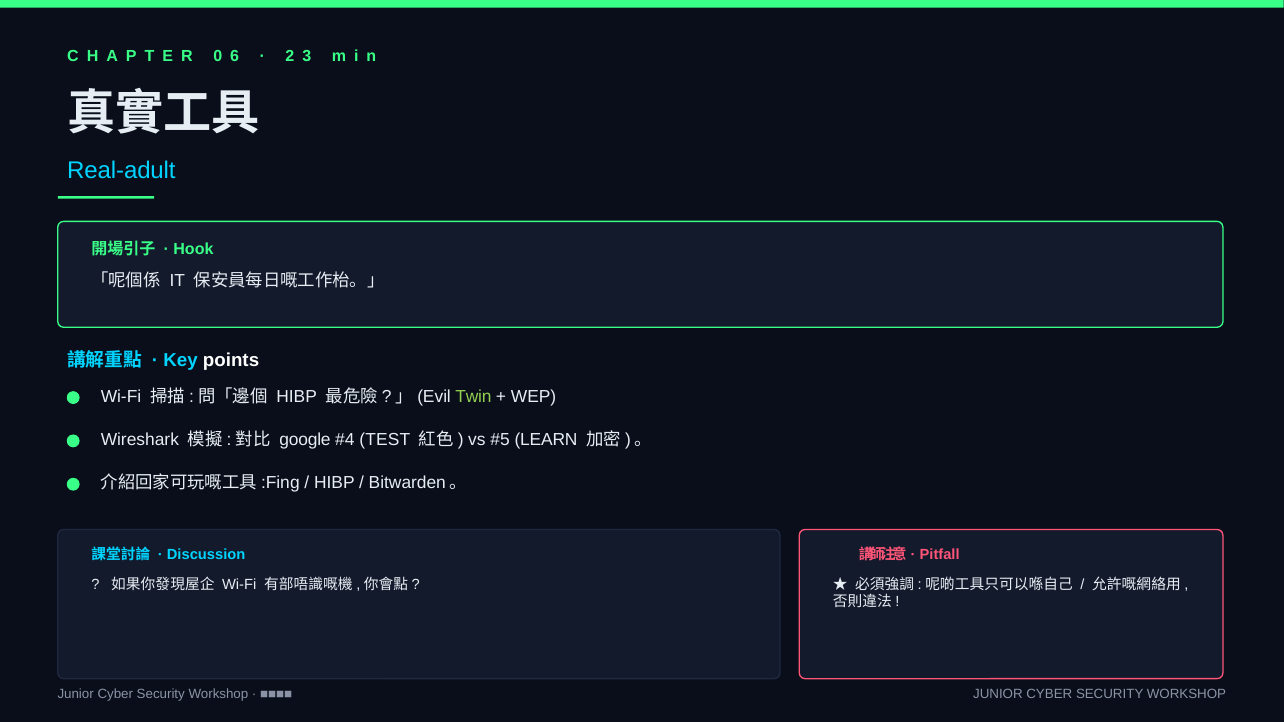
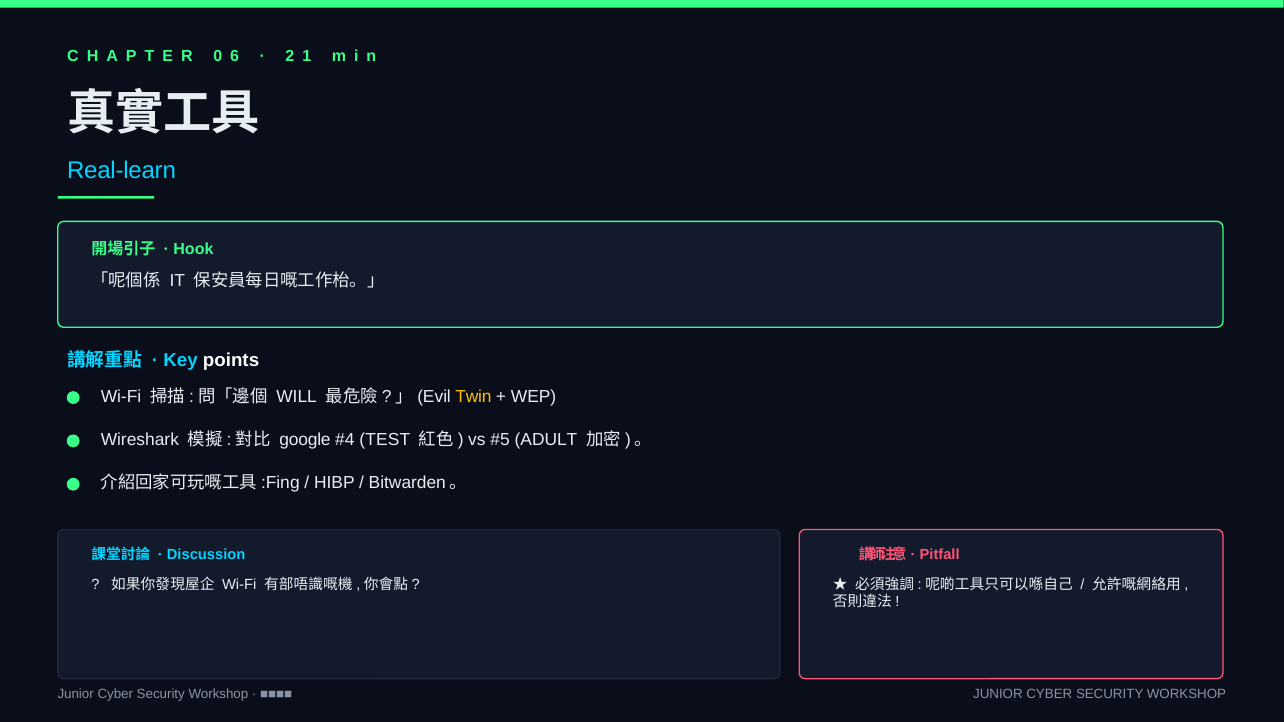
3: 3 -> 1 (307, 56)
Real-adult: Real-adult -> Real-learn (121, 170)
HIBP: HIBP -> WILL (297, 397)
Twin colour: light green -> yellow (473, 397)
LEARN: LEARN -> ADULT (546, 440)
